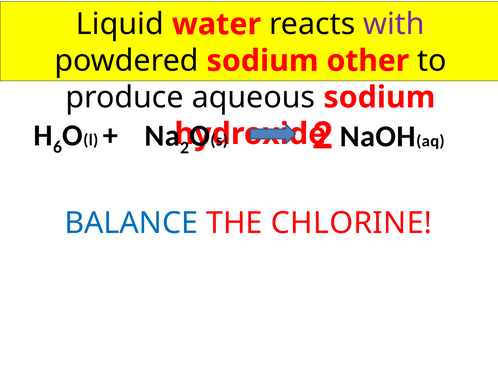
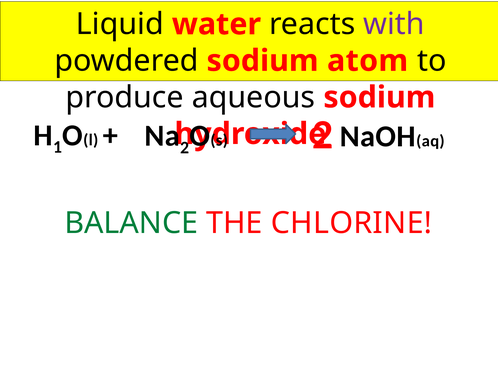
other: other -> atom (368, 61)
6: 6 -> 1 (57, 147)
BALANCE colour: blue -> green (131, 223)
